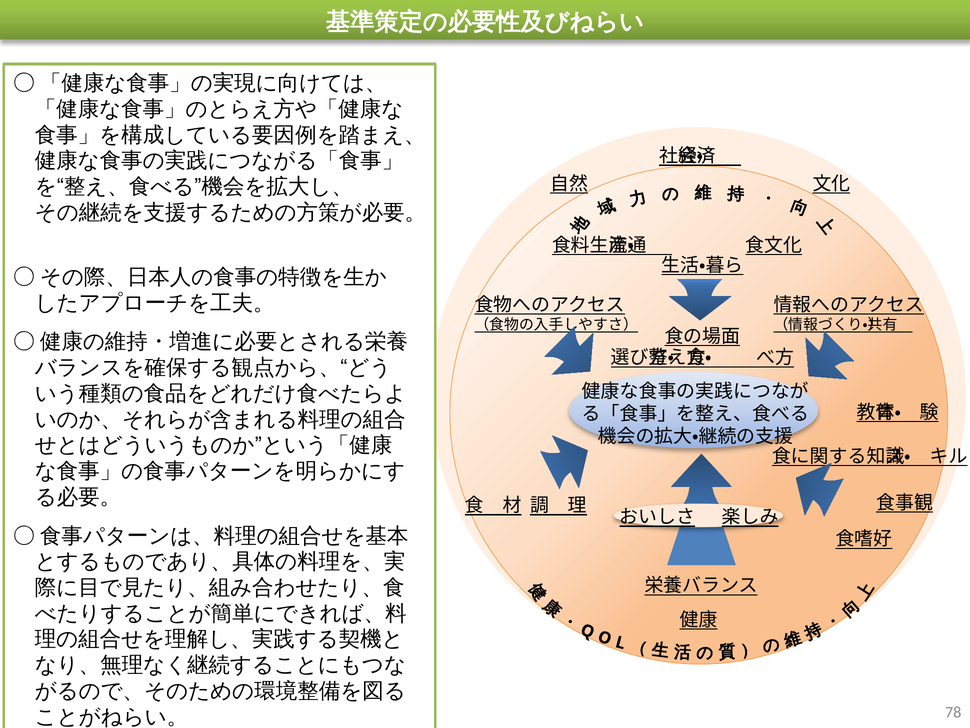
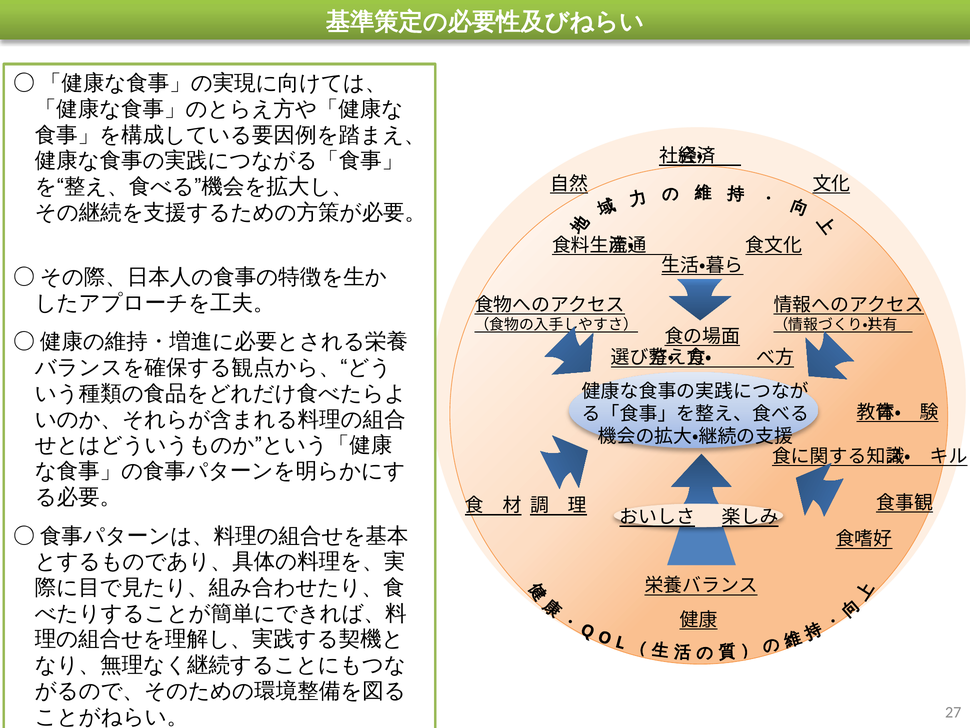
78: 78 -> 27 (953, 712)
